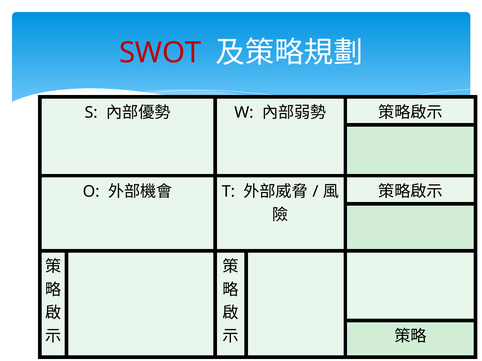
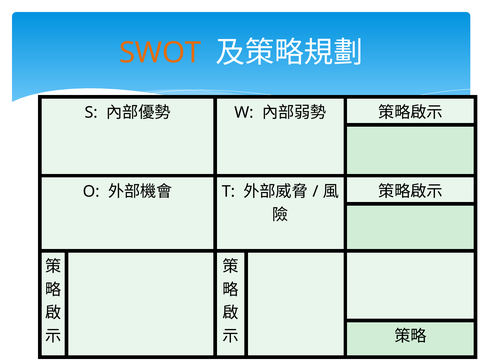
SWOT colour: red -> orange (160, 53)
